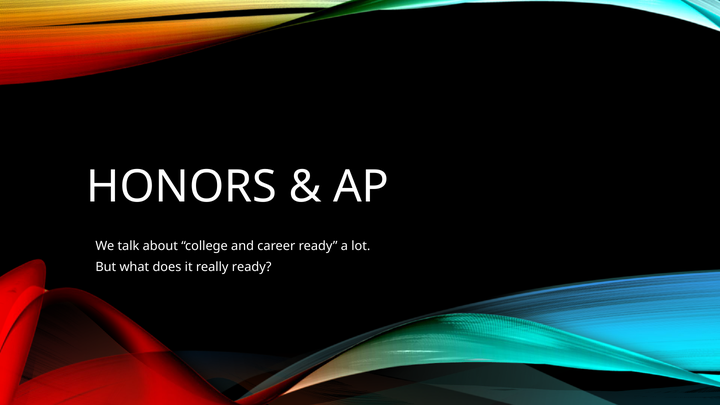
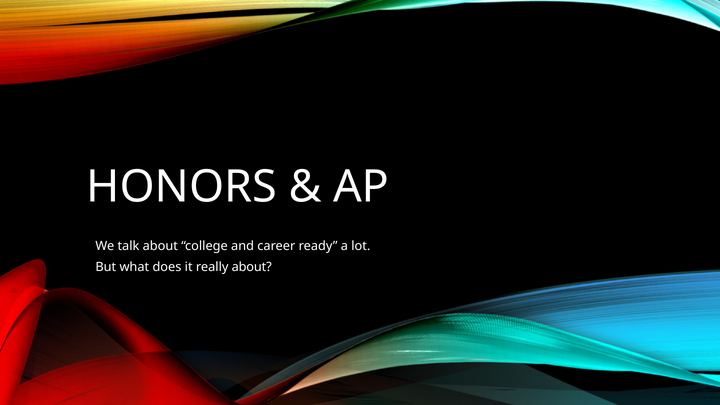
really ready: ready -> about (252, 267)
